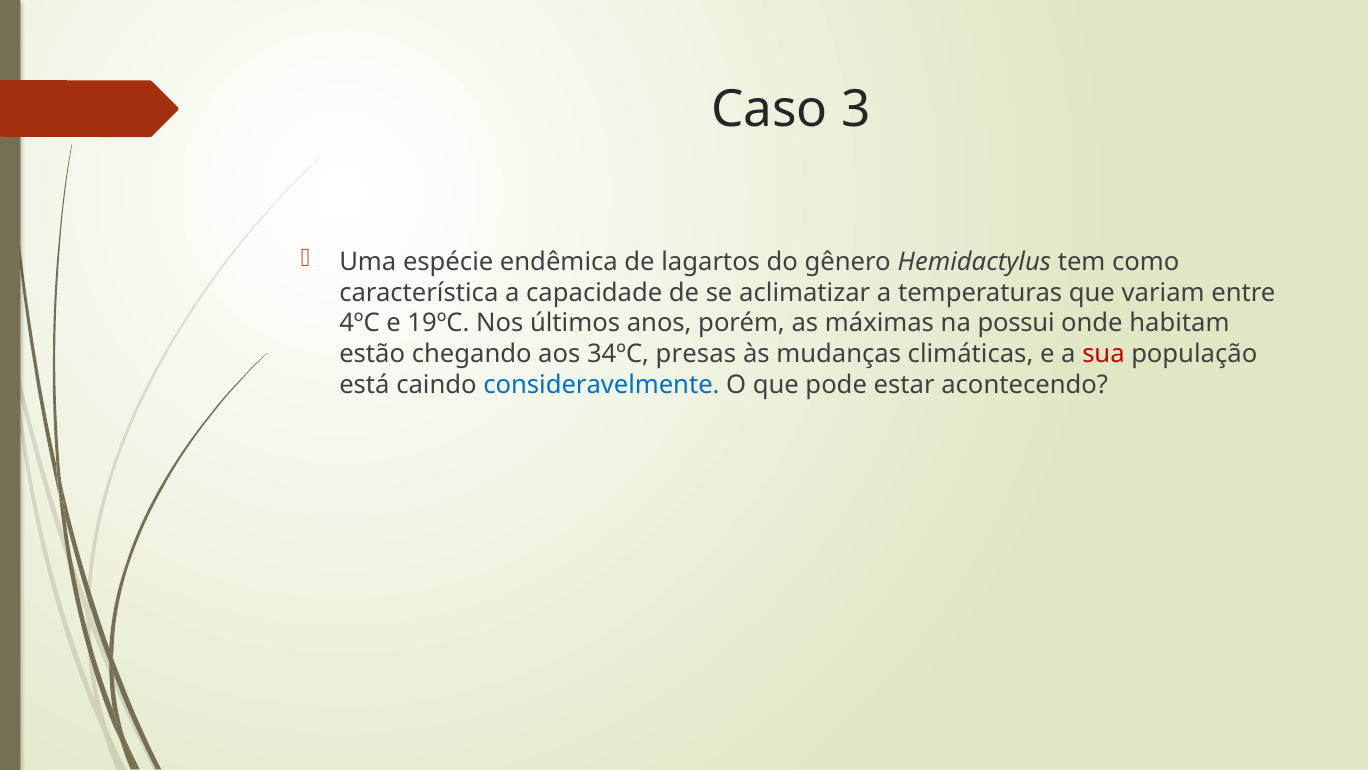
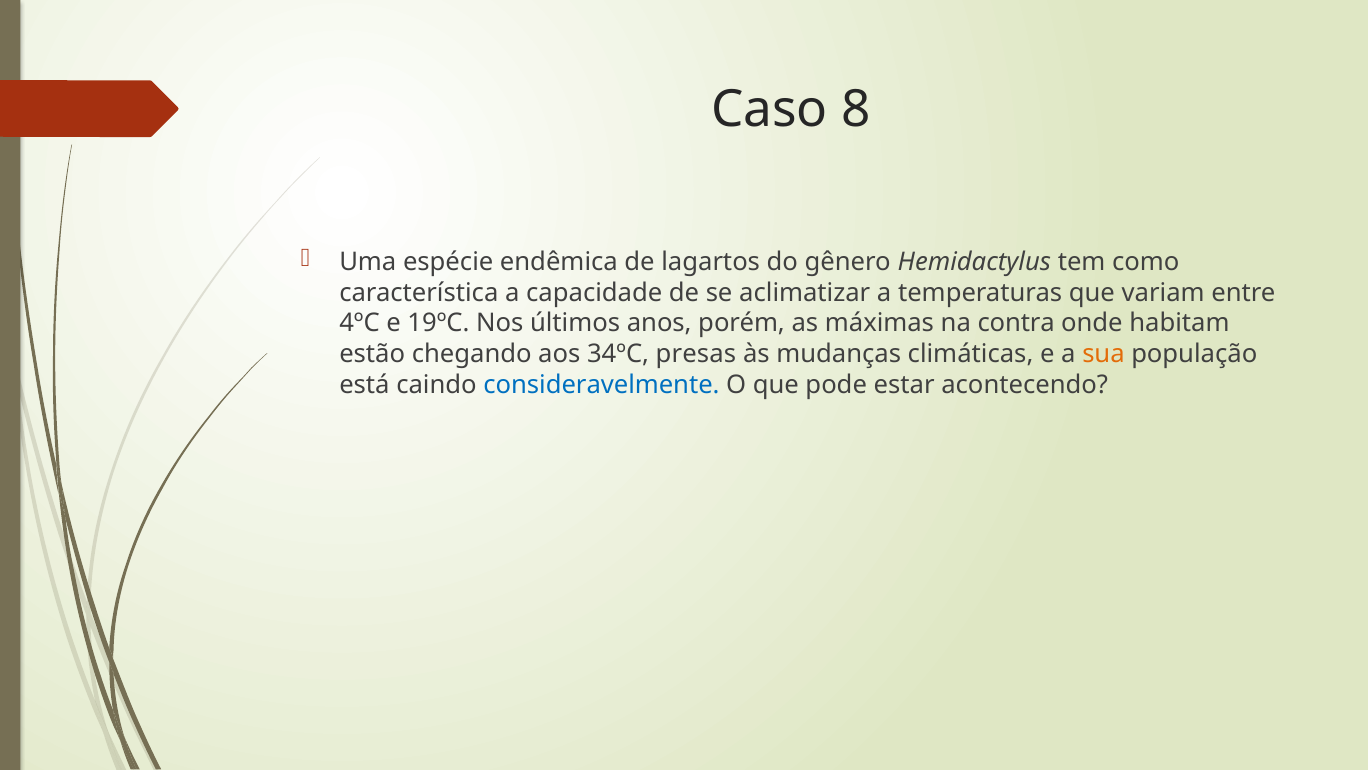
3: 3 -> 8 (856, 110)
possui: possui -> contra (1016, 323)
sua colour: red -> orange (1103, 354)
